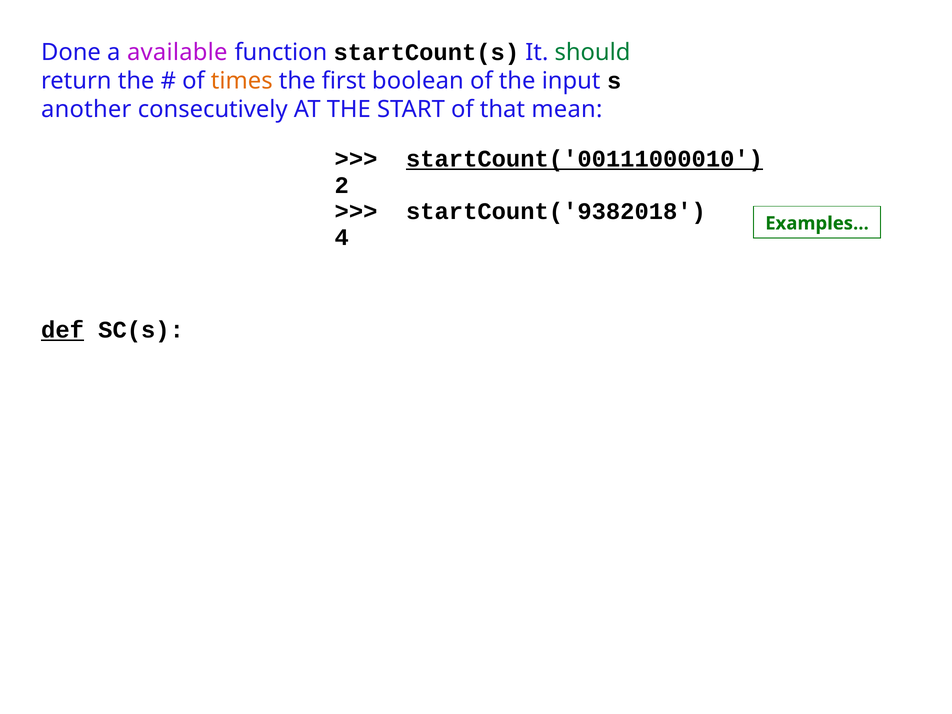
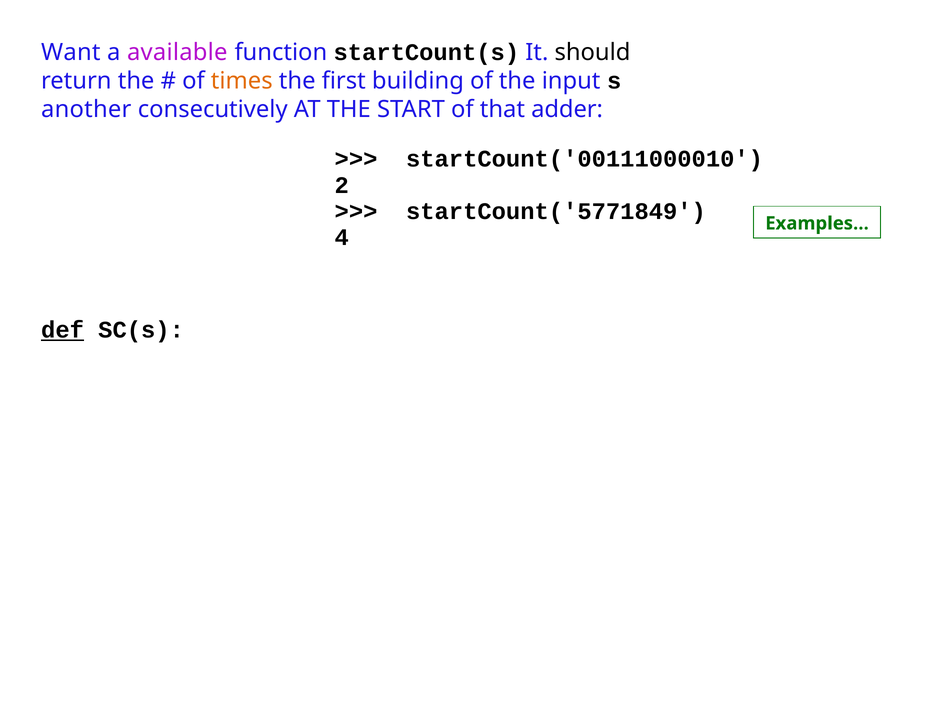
Done: Done -> Want (71, 52)
should colour: green -> black (592, 52)
boolean: boolean -> building (418, 81)
mean: mean -> adder (567, 109)
startCount('00111000010 underline: present -> none (585, 159)
startCount('9382018: startCount('9382018 -> startCount('5771849 (556, 211)
